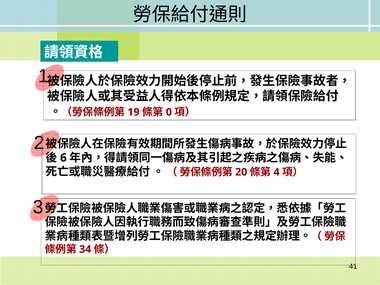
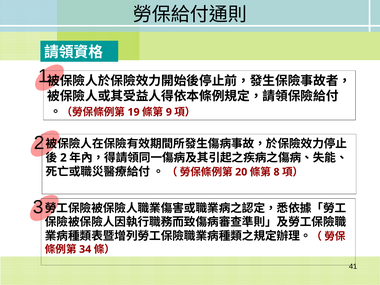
0: 0 -> 9 (169, 112)
6: 6 -> 2 (63, 158)
4: 4 -> 8 (277, 172)
